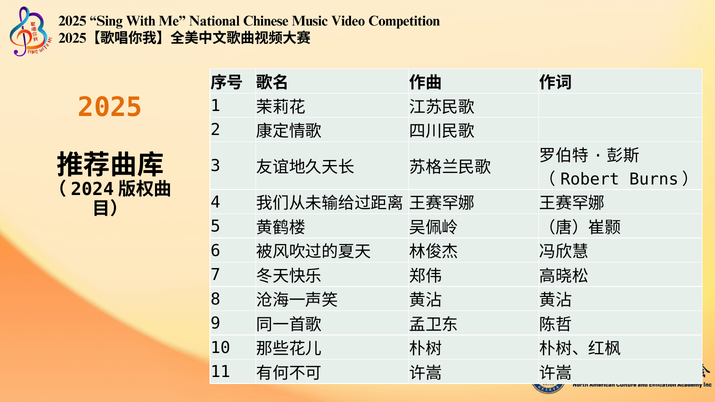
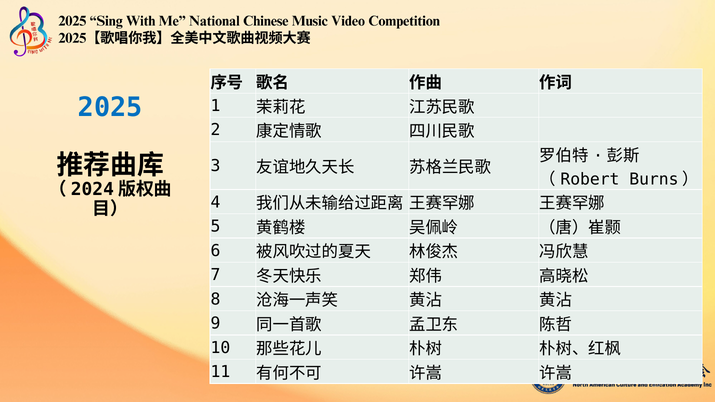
2025 colour: orange -> blue (110, 107)
